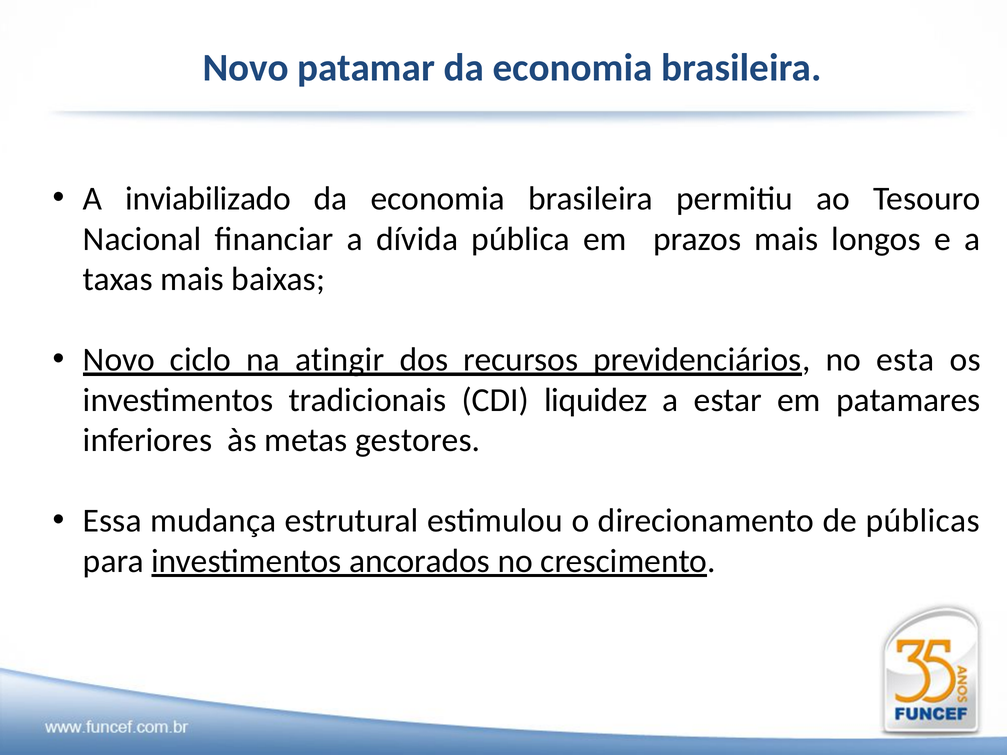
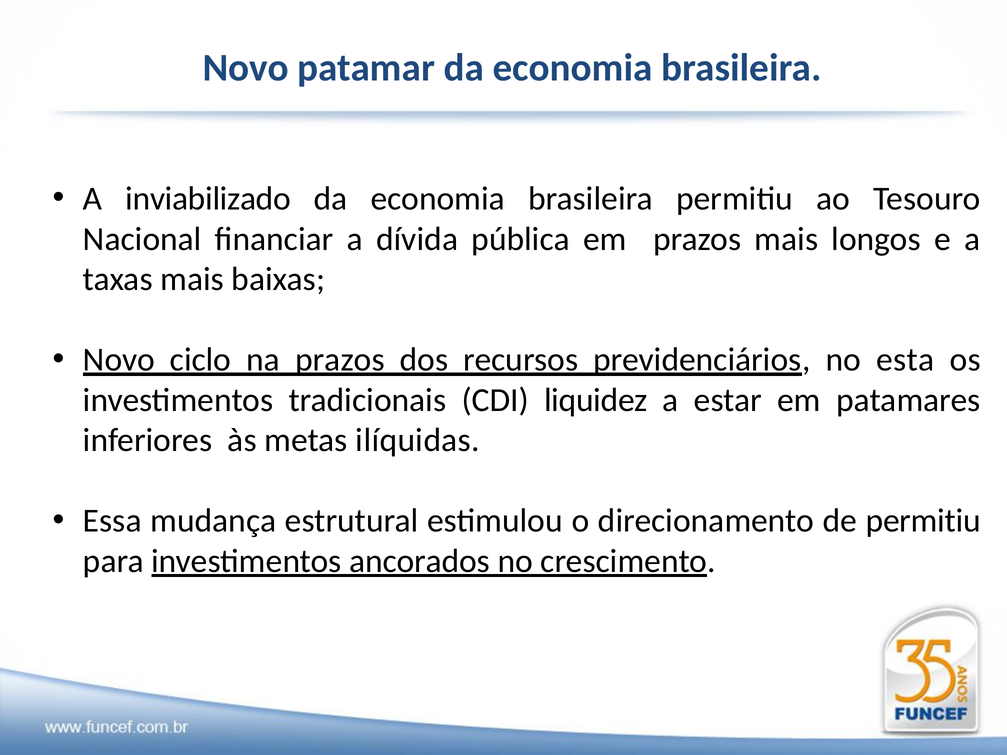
na atingir: atingir -> prazos (340, 360)
gestores: gestores -> ilíquidas (418, 441)
de públicas: públicas -> permitiu (923, 521)
